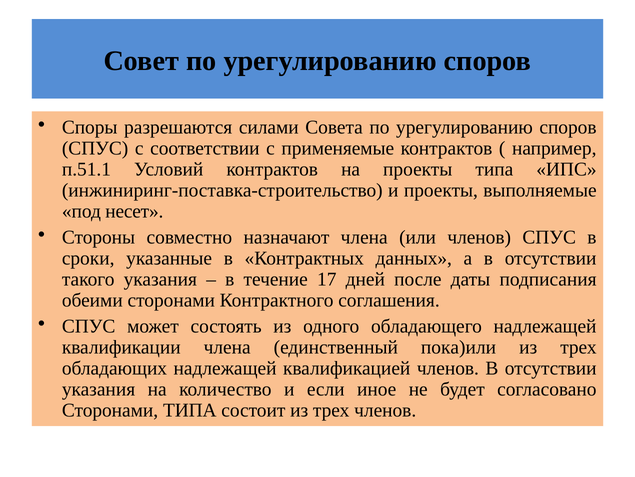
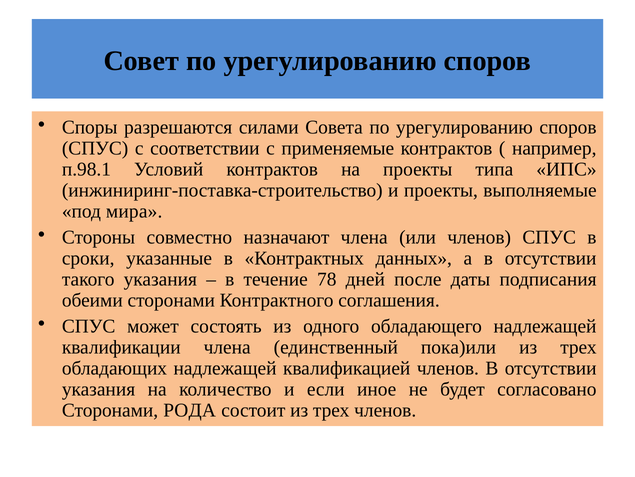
п.51.1: п.51.1 -> п.98.1 (86, 169)
несет: несет -> мира (134, 211)
17: 17 -> 78 (327, 279)
Сторонами ТИПА: ТИПА -> РОДА (190, 410)
